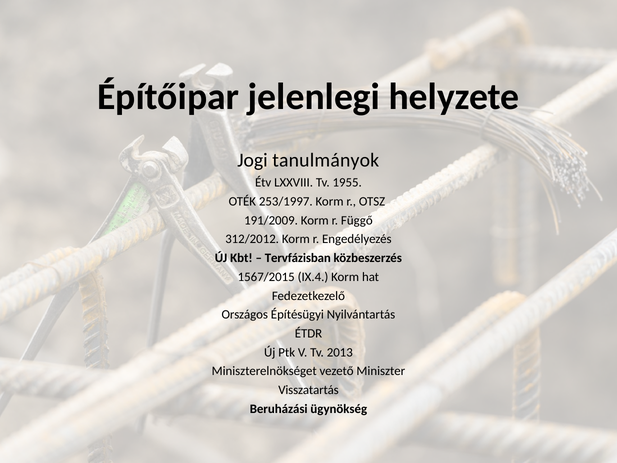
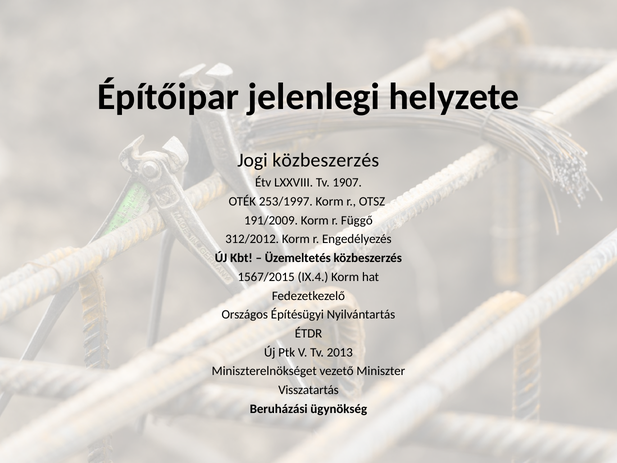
Jogi tanulmányok: tanulmányok -> közbeszerzés (326, 160)
1955: 1955 -> 1907 (347, 183)
Tervfázisban: Tervfázisban -> Üzemeltetés (298, 258)
